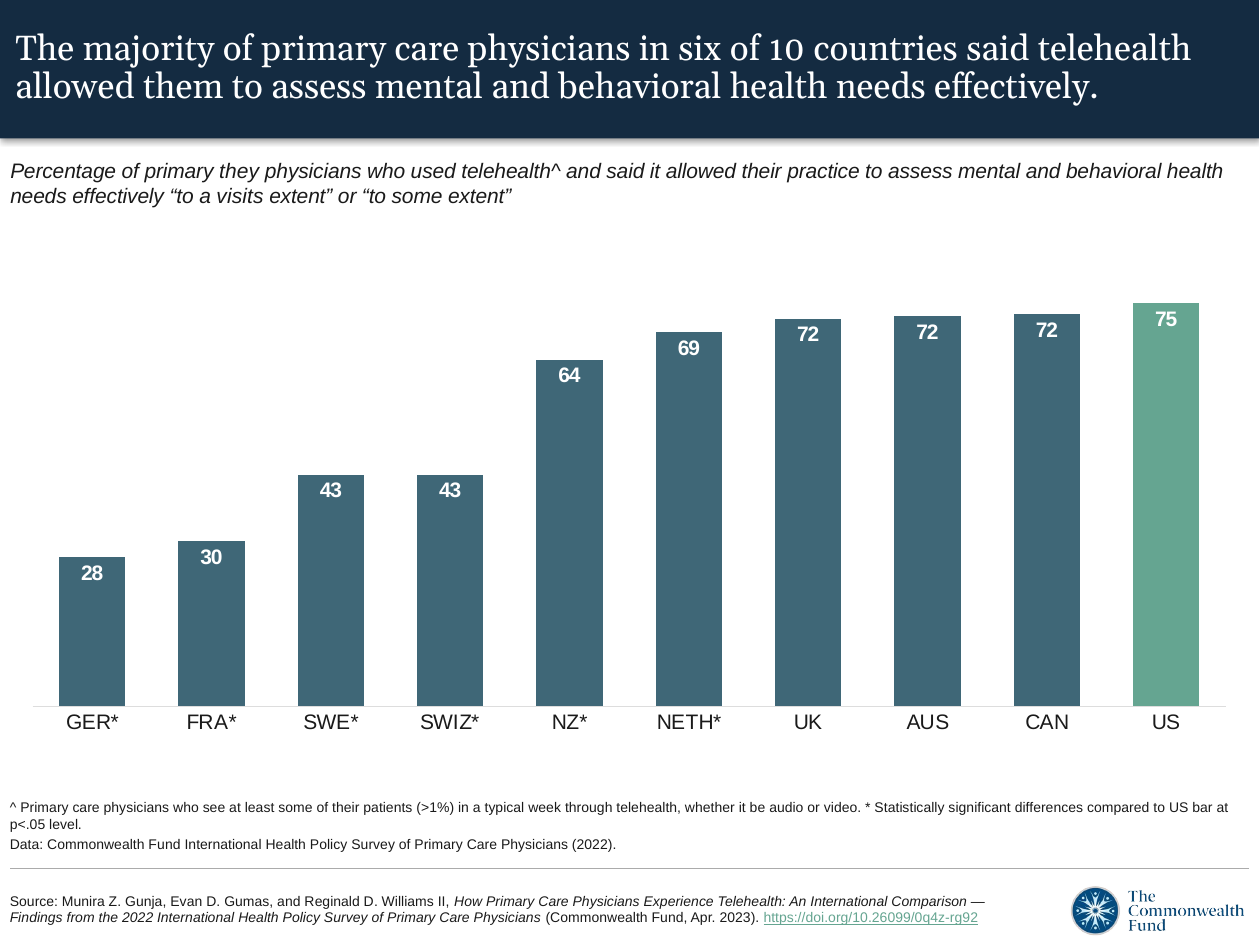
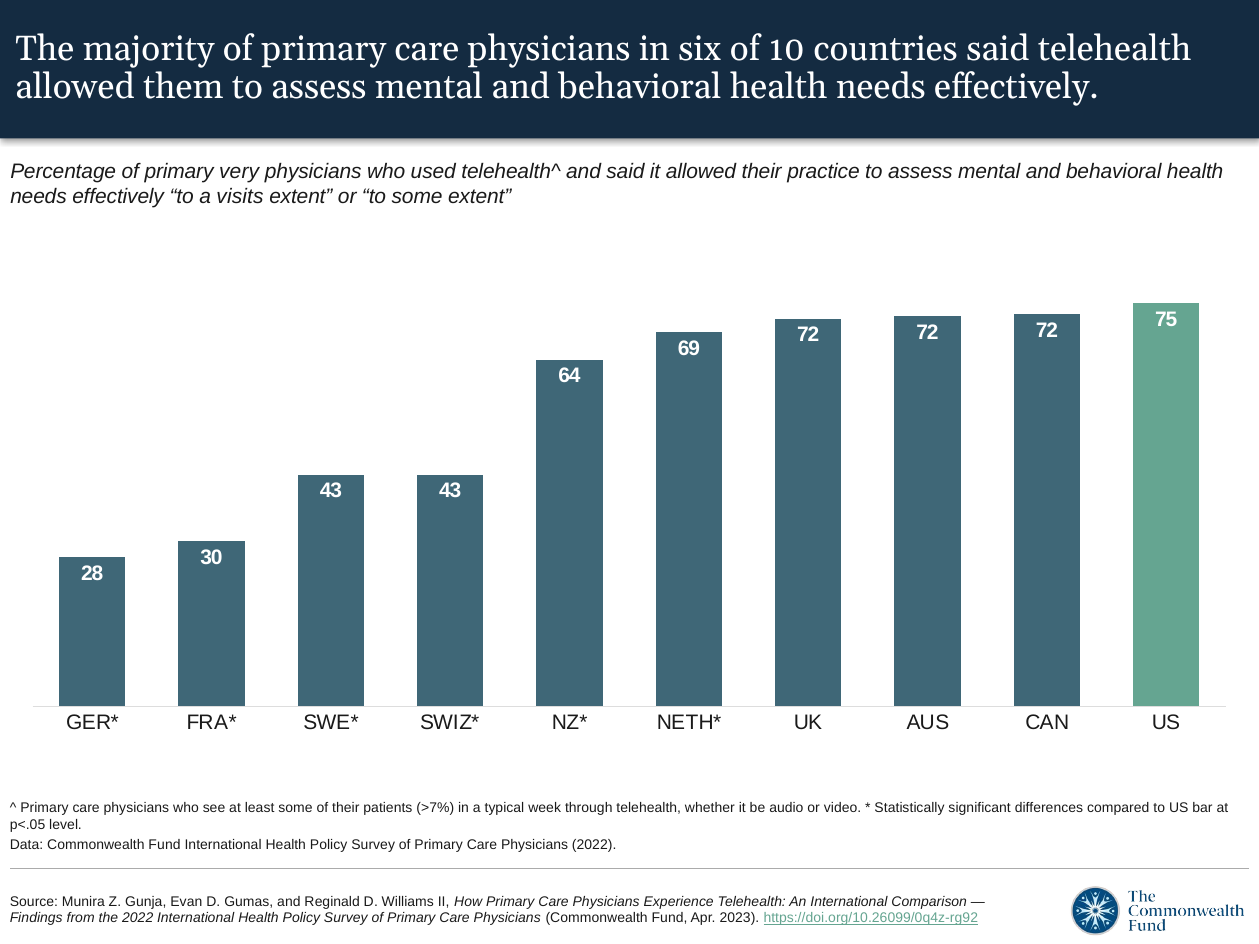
they: they -> very (239, 171)
>1%: >1% -> >7% (435, 808)
